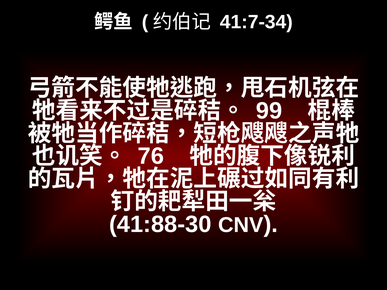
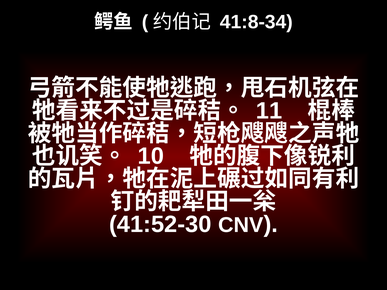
41:7-34: 41:7-34 -> 41:8-34 (256, 22)
99: 99 -> 11 (269, 111)
76: 76 -> 10 (151, 156)
41:88-30: 41:88-30 -> 41:52-30 (160, 224)
